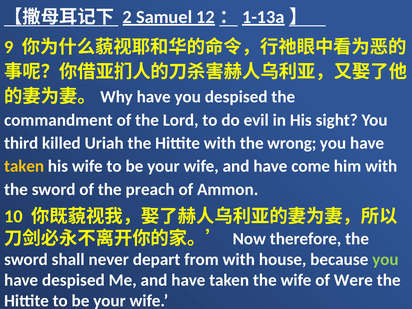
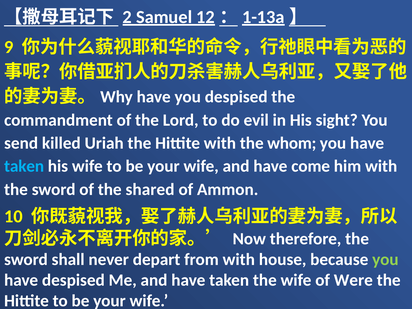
third: third -> send (21, 143)
wrong: wrong -> whom (292, 143)
taken colour: yellow -> light blue (24, 166)
preach: preach -> shared (150, 189)
